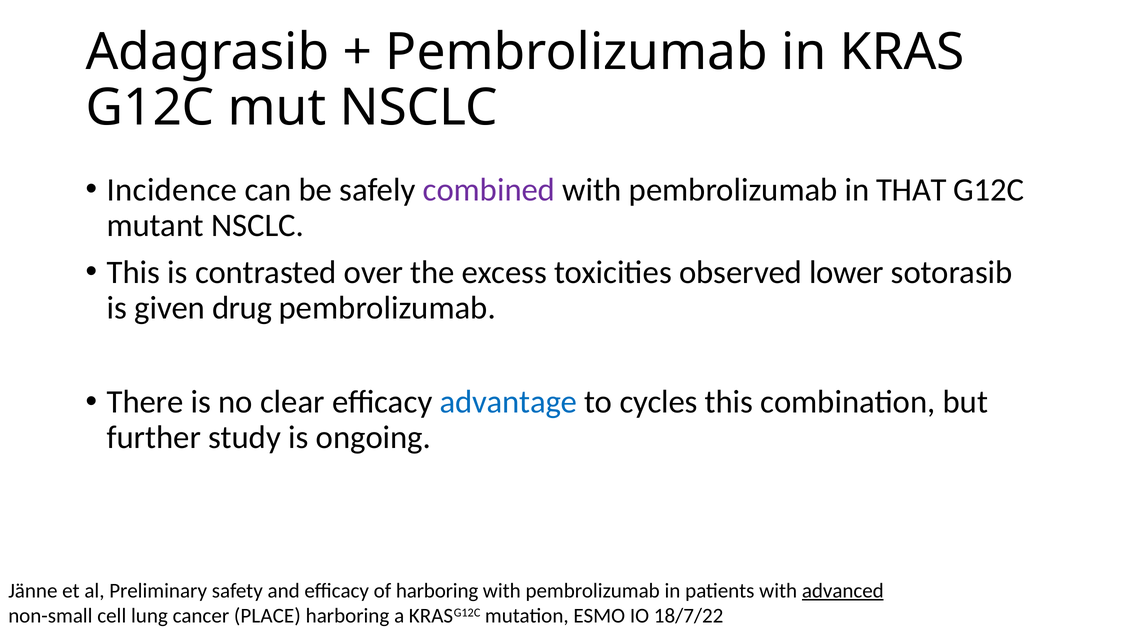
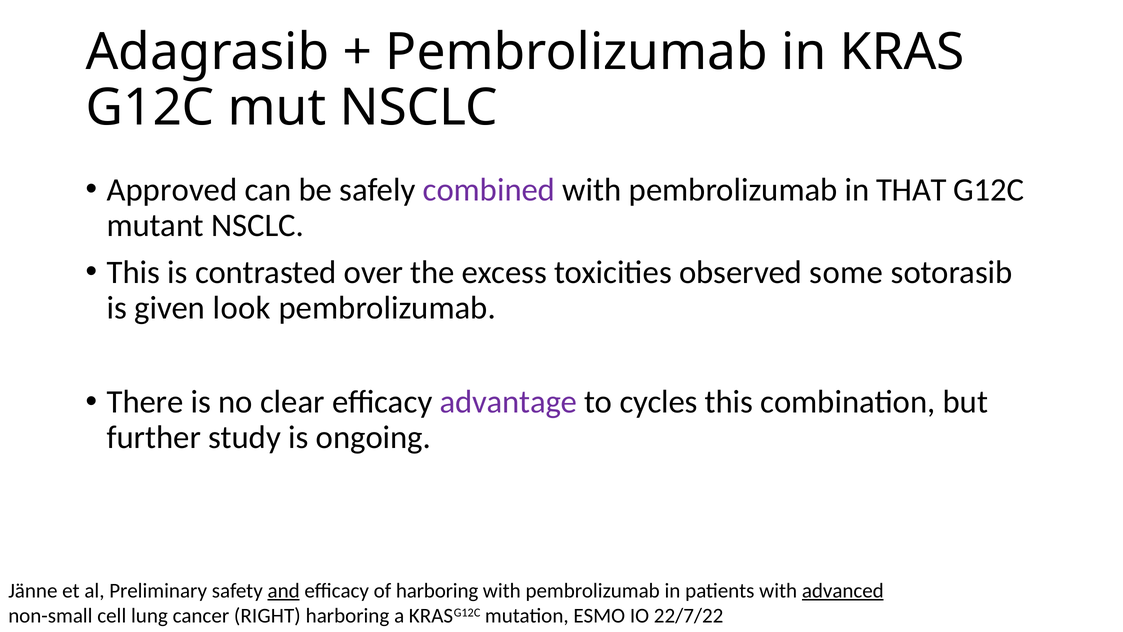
Incidence: Incidence -> Approved (172, 190)
lower: lower -> some (846, 272)
drug: drug -> look (242, 308)
advantage colour: blue -> purple (508, 402)
and underline: none -> present (284, 590)
PLACE: PLACE -> RIGHT (267, 616)
18/7/22: 18/7/22 -> 22/7/22 (689, 616)
